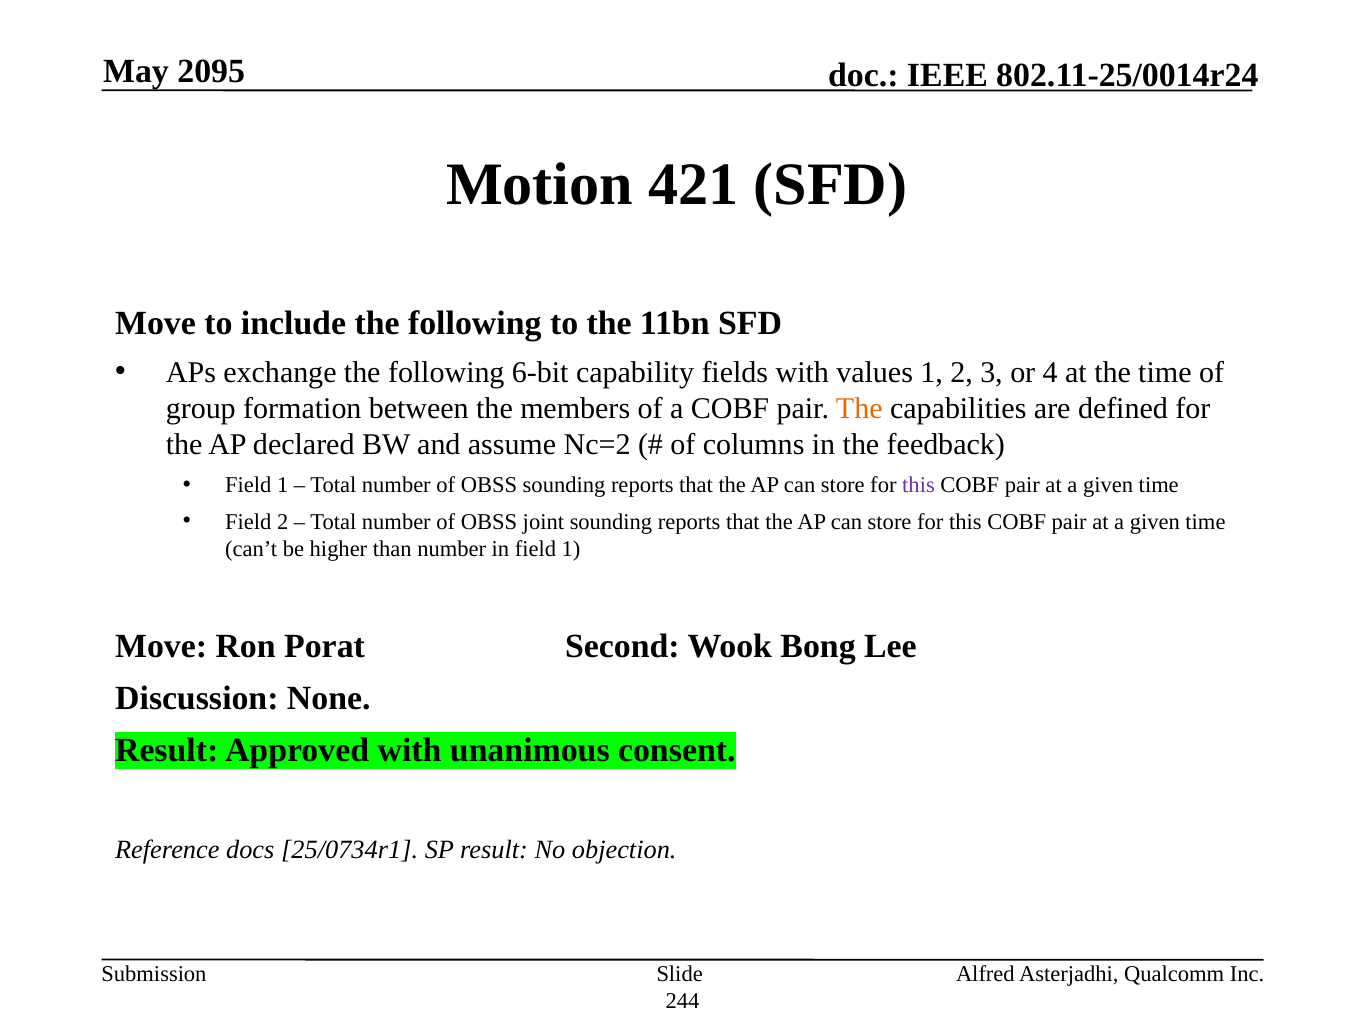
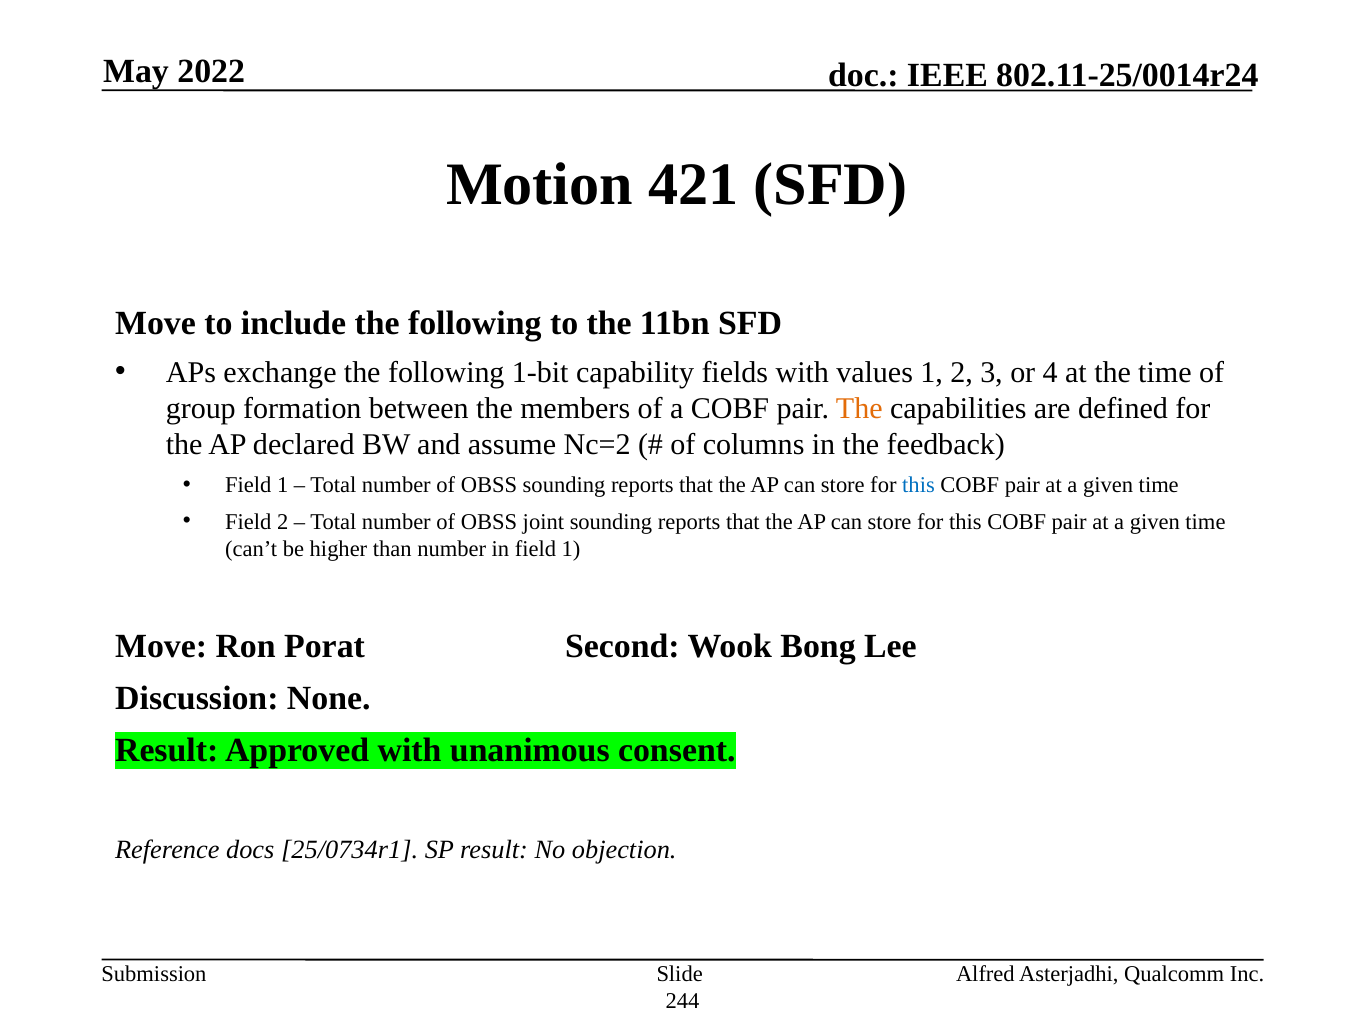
2095: 2095 -> 2022 (211, 72)
6-bit: 6-bit -> 1-bit (540, 372)
this colour: purple -> blue (919, 485)
